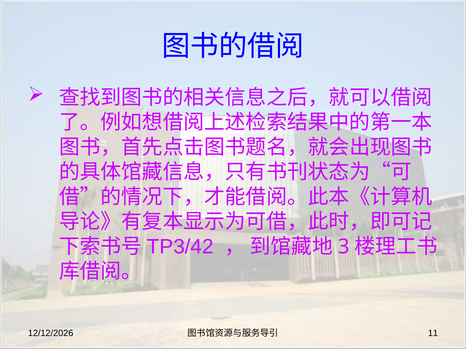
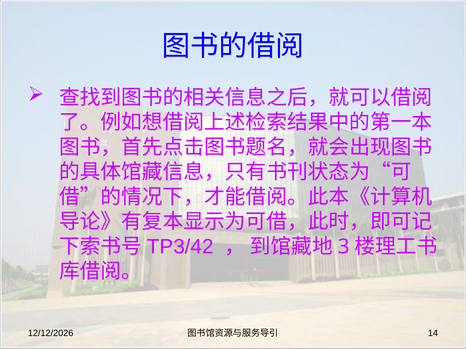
11: 11 -> 14 (433, 334)
